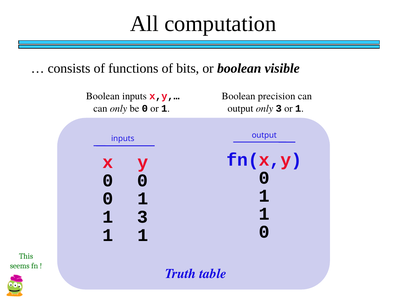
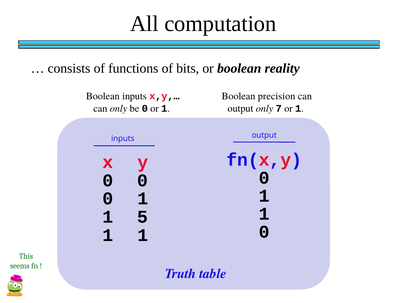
visible: visible -> reality (282, 68)
only 3: 3 -> 7 (279, 108)
1 3: 3 -> 5 (143, 217)
